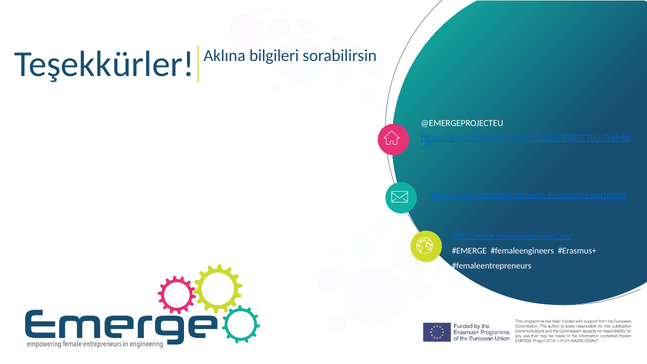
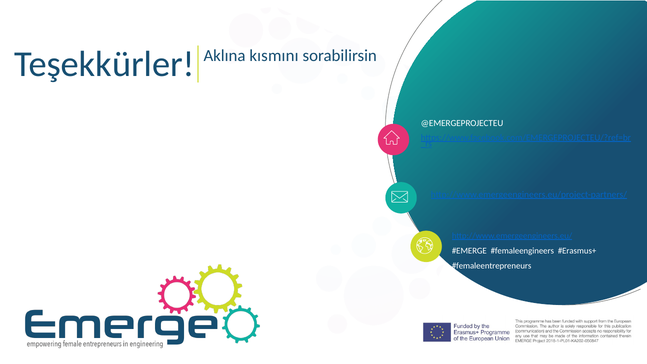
bilgileri: bilgileri -> kısmını (274, 56)
